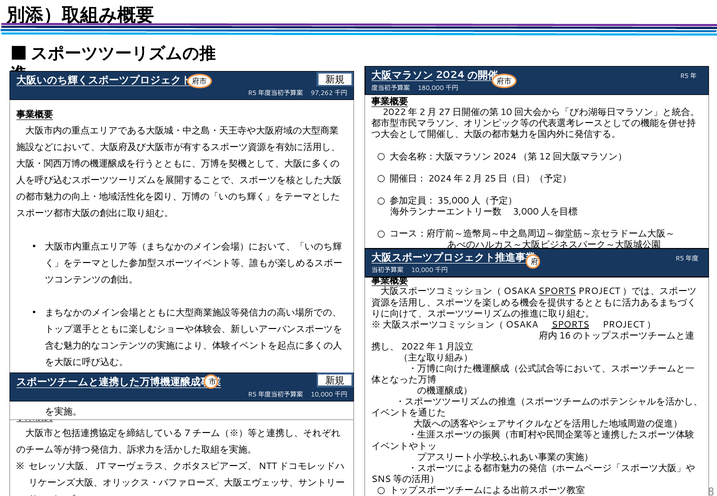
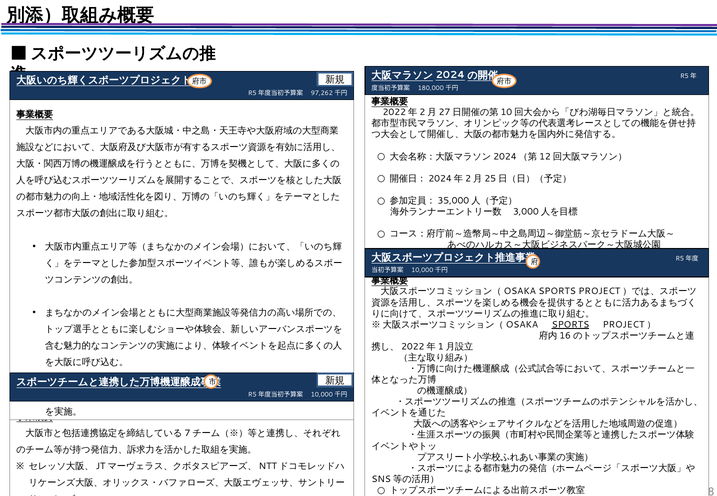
SPORTS underline: present -> none (557, 292)
